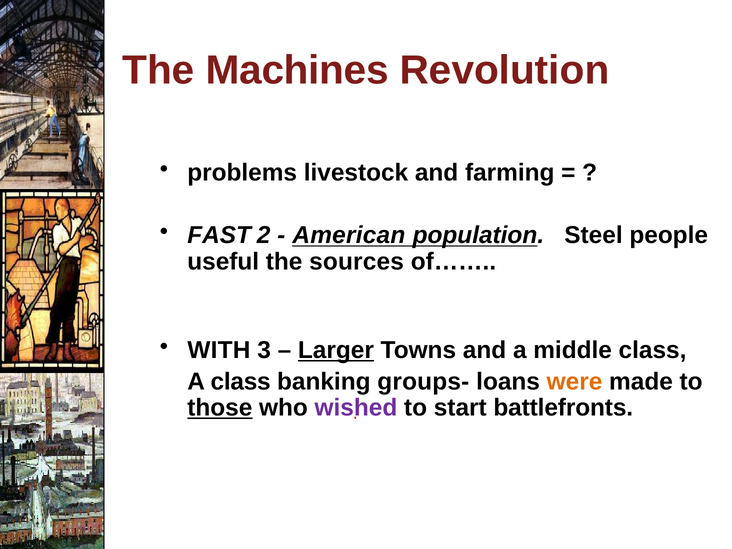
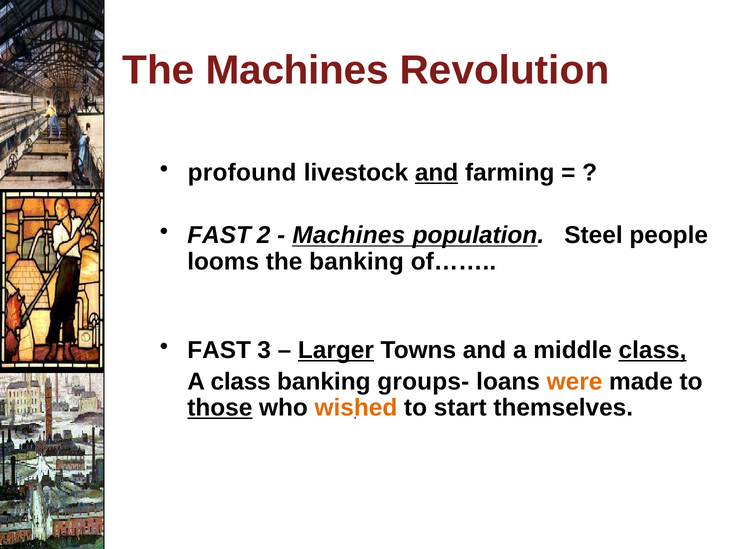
problems: problems -> profound (242, 173)
and underline: none -> present (437, 173)
American: American -> Machines (349, 235)
useful: useful -> looms (223, 262)
the sources: sources -> banking (357, 262)
WITH: WITH -> FAST (219, 350)
class underline: none -> present (653, 350)
wished colour: purple -> orange (356, 408)
battlefronts: battlefronts -> themselves (563, 408)
